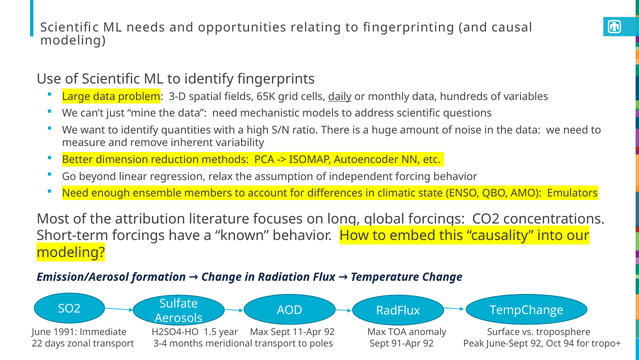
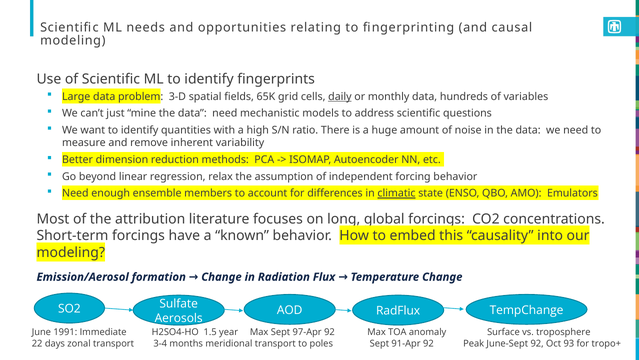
climatic underline: none -> present (396, 193)
11-Apr: 11-Apr -> 97-Apr (307, 332)
94: 94 -> 93 (569, 343)
